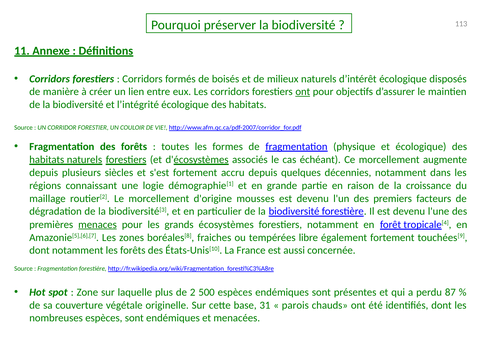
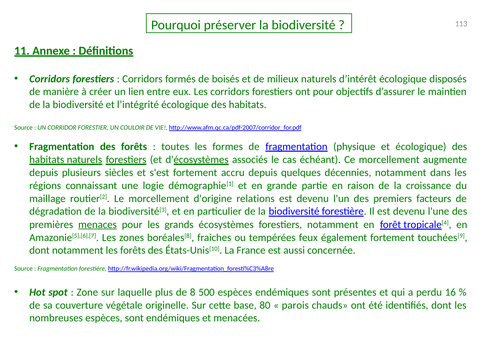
ont underline: present -> none (303, 92)
mousses: mousses -> relations (256, 199)
libre: libre -> feux (308, 238)
2: 2 -> 8 (193, 293)
87: 87 -> 16 (450, 293)
31: 31 -> 80 (265, 305)
